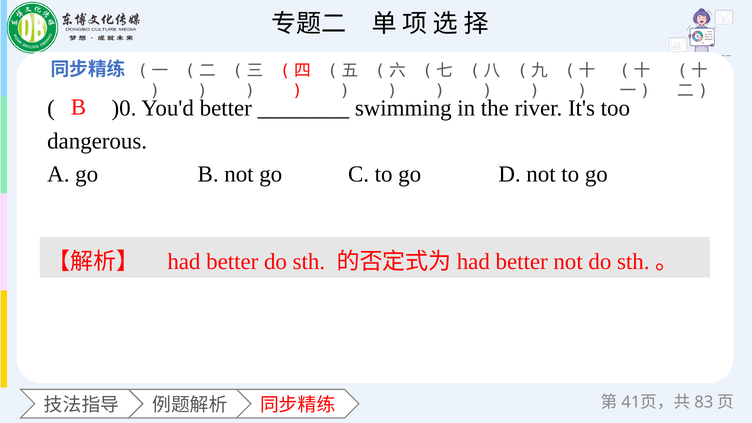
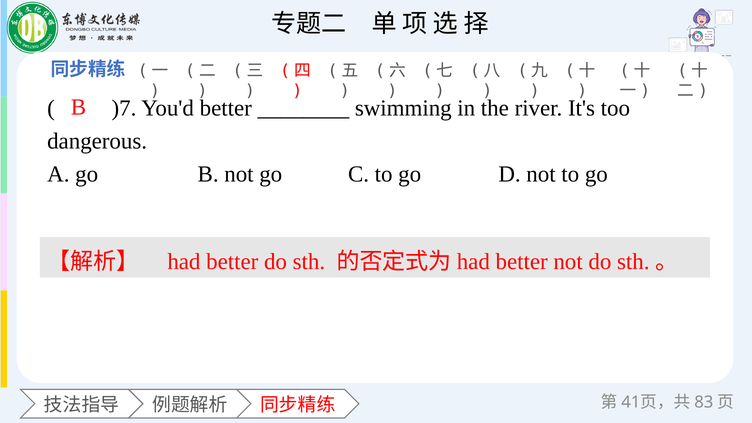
)0: )0 -> )7 (124, 108)
